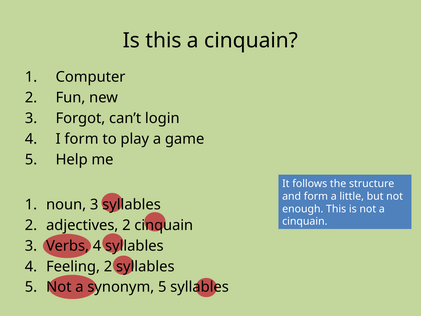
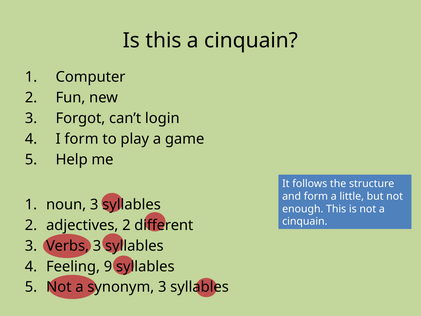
2 cinquain: cinquain -> different (164, 225)
Verbs 4: 4 -> 3 (97, 246)
Feeling 2: 2 -> 9 (108, 266)
synonym 5: 5 -> 3 (162, 287)
